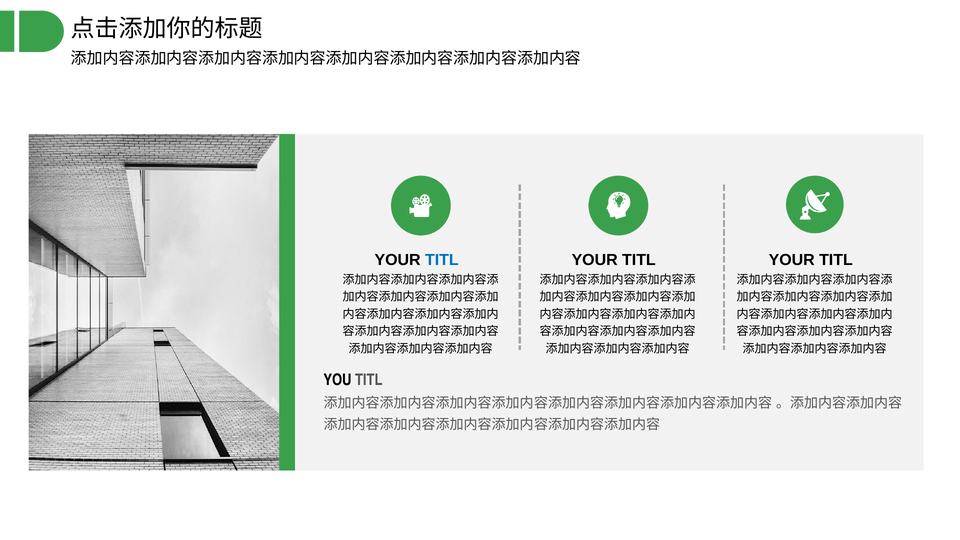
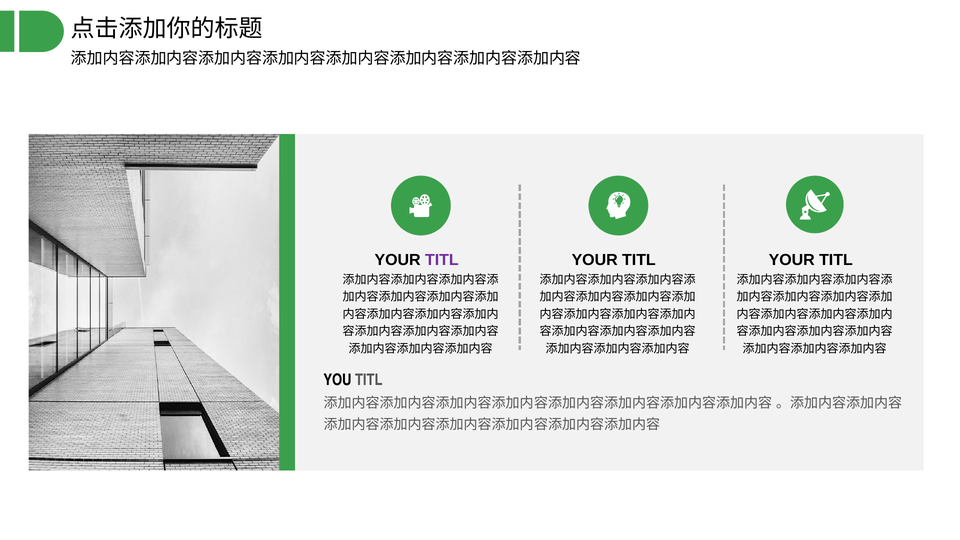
TITL colour: blue -> purple (442, 260)
